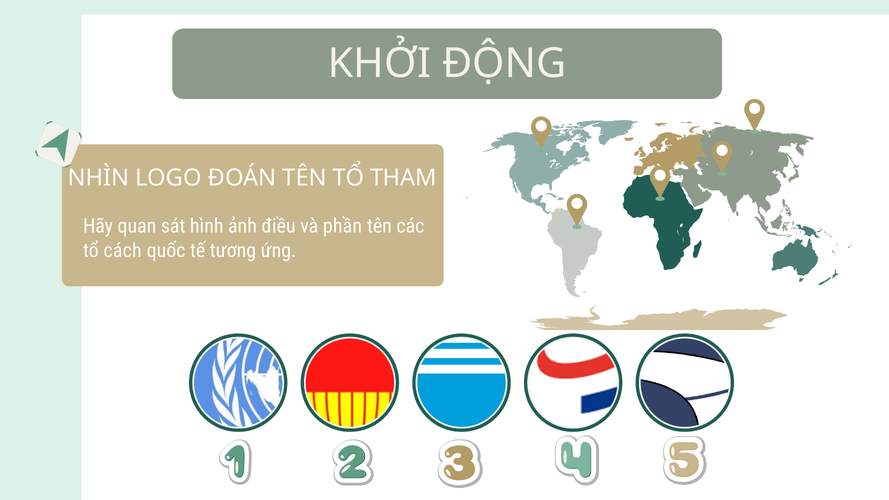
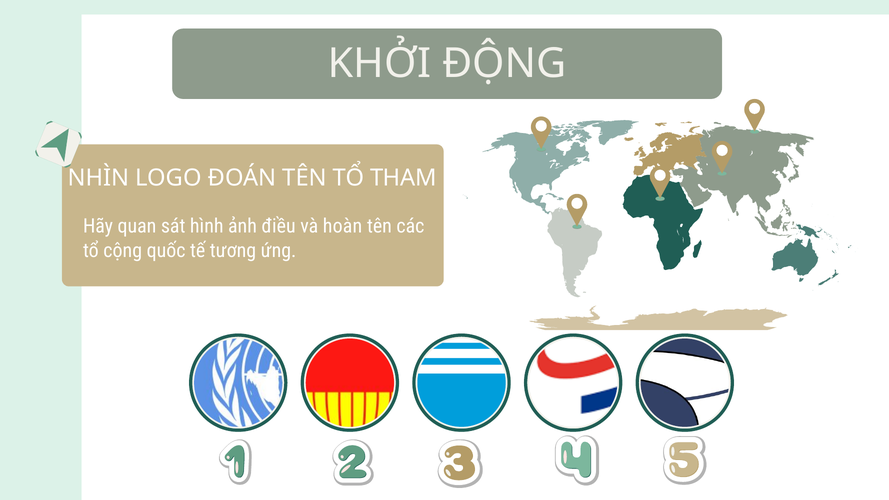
phần: phần -> hoàn (343, 226)
cách: cách -> cộng (123, 251)
